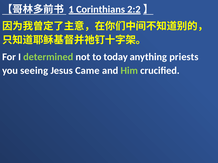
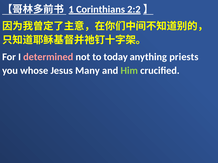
determined colour: light green -> pink (48, 57)
seeing: seeing -> whose (34, 71)
Came: Came -> Many (87, 71)
